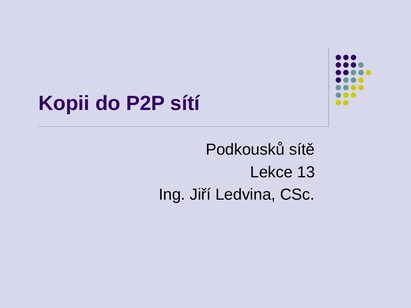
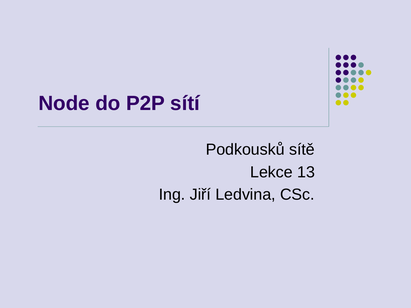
Kopii: Kopii -> Node (64, 103)
